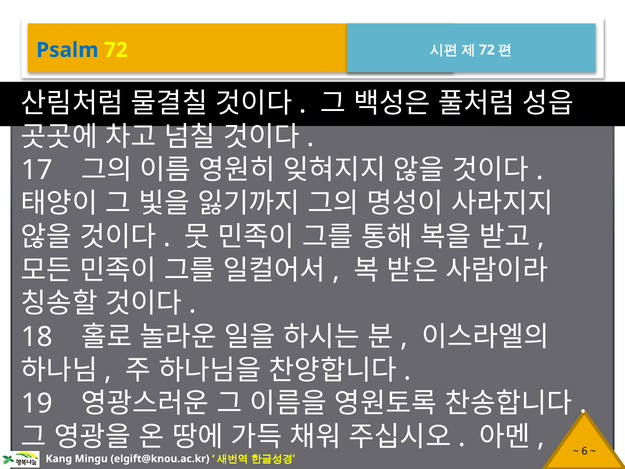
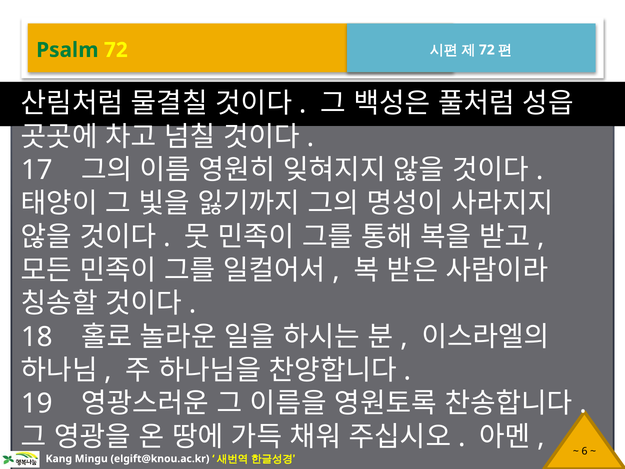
Psalm colour: blue -> green (67, 50)
